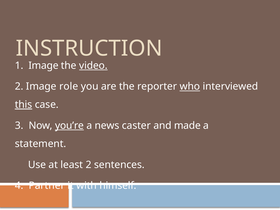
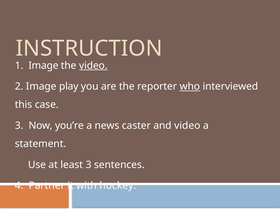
role: role -> play (69, 86)
this underline: present -> none (24, 105)
you’re underline: present -> none (69, 126)
and made: made -> video (187, 126)
least 2: 2 -> 3 (89, 165)
himself: himself -> hockey (118, 186)
